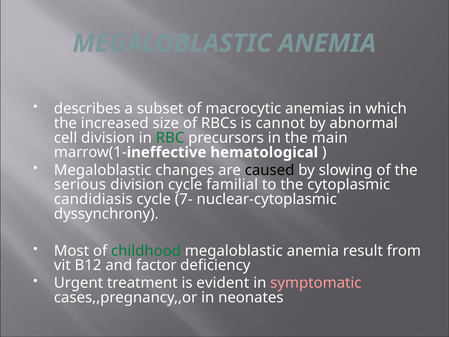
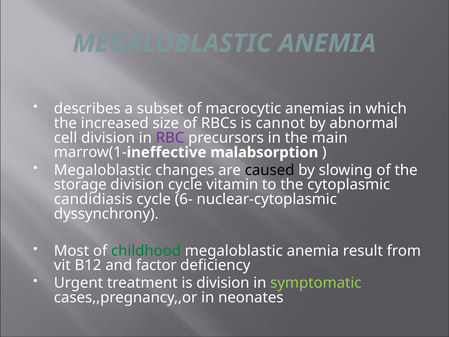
RBC colour: green -> purple (170, 138)
hematological: hematological -> malabsorption (264, 152)
serious: serious -> storage (80, 185)
familial: familial -> vitamin (232, 185)
7-: 7- -> 6- (184, 199)
is evident: evident -> division (223, 283)
symptomatic colour: pink -> light green (316, 283)
